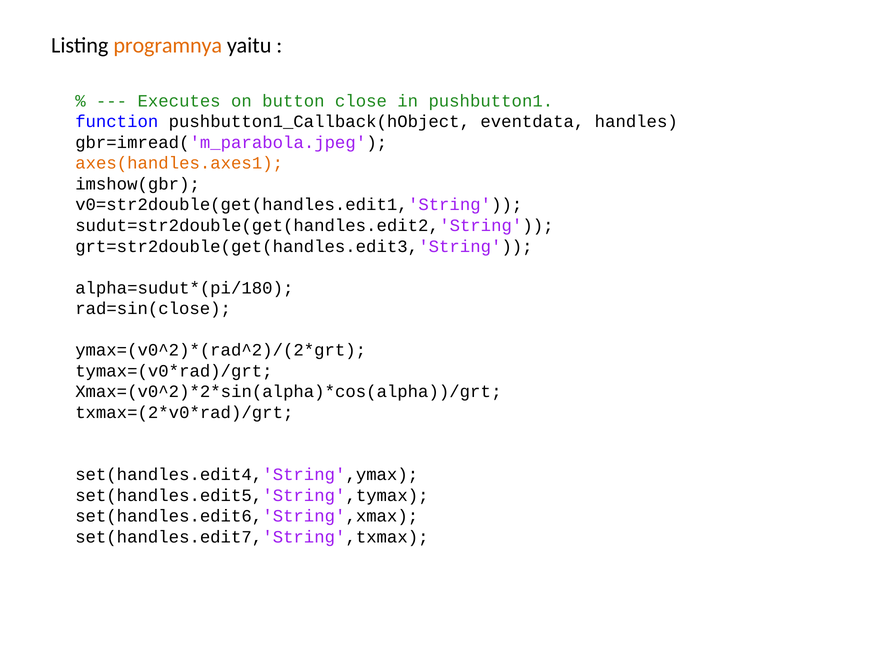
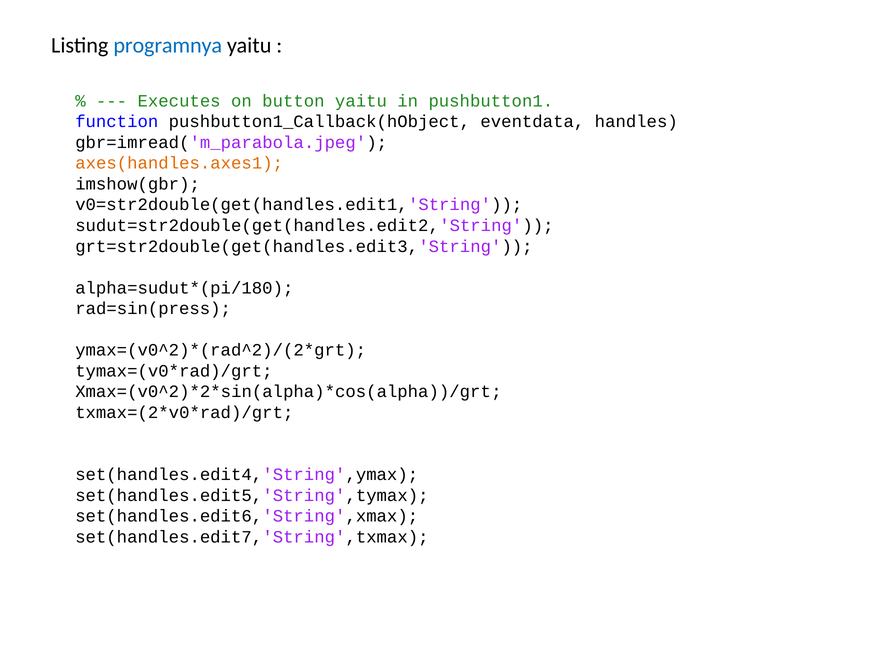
programnya colour: orange -> blue (168, 45)
button close: close -> yaitu (361, 101)
rad=sin(close: rad=sin(close -> rad=sin(press (153, 308)
